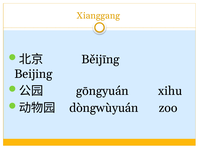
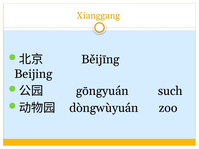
xihu: xihu -> such (170, 91)
